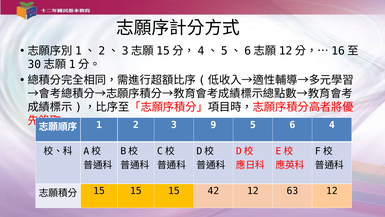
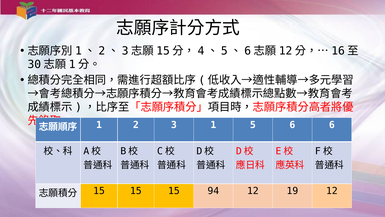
3 9: 9 -> 1 (213, 125)
6 4: 4 -> 6 (332, 125)
42: 42 -> 94 (213, 191)
63: 63 -> 19 (292, 191)
